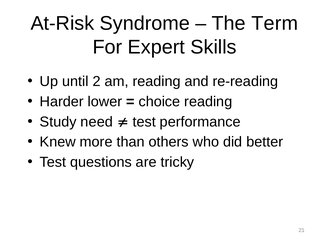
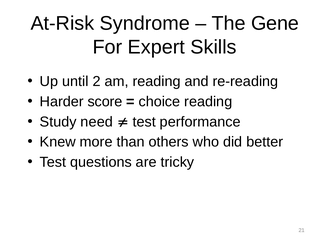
Term: Term -> Gene (275, 23)
lower: lower -> score (105, 102)
